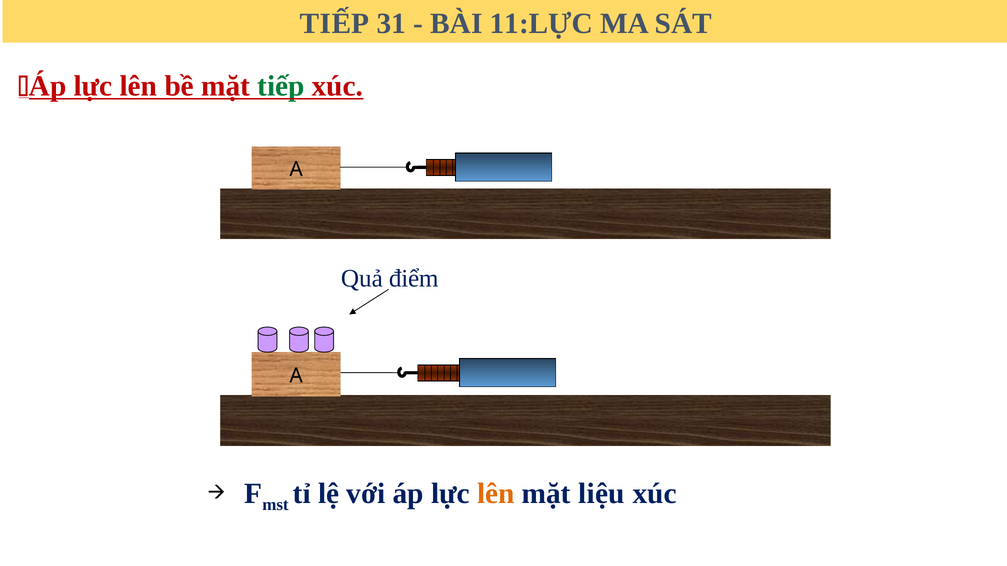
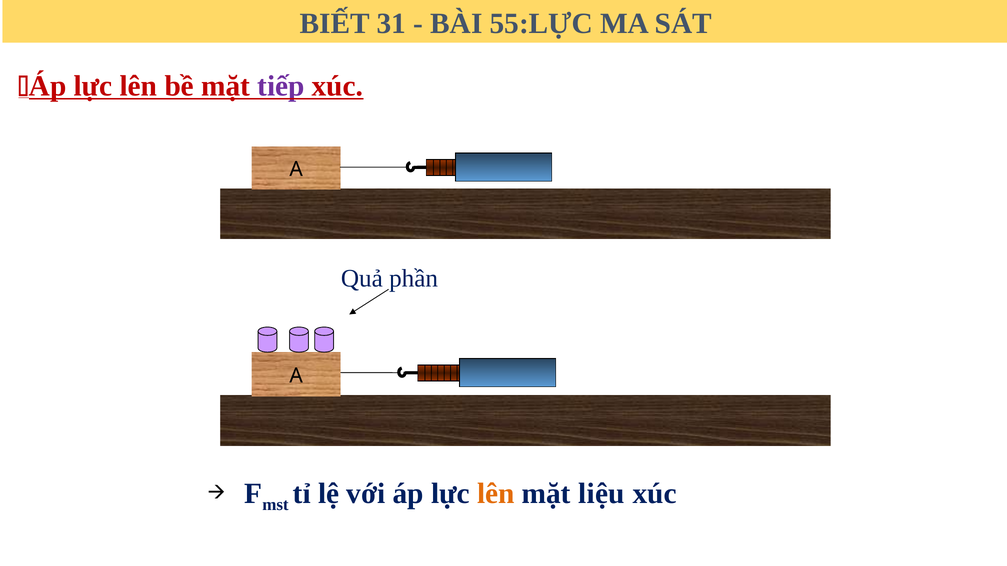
TIẾP: TIẾP -> BIẾT (335, 23)
11:LỰC: 11:LỰC -> 55:LỰC (541, 23)
tiếp colour: green -> purple (281, 86)
điểm: điểm -> phần (414, 279)
